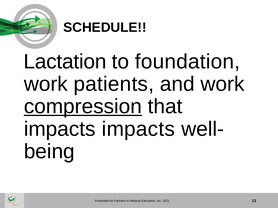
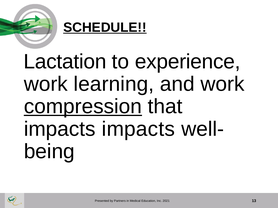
SCHEDULE underline: none -> present (105, 28)
foundation: foundation -> experience (188, 62)
patients: patients -> learning (114, 84)
